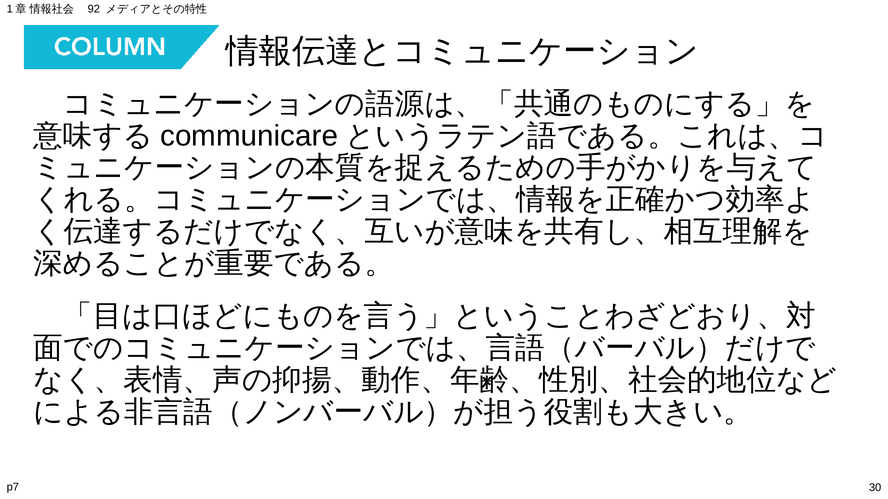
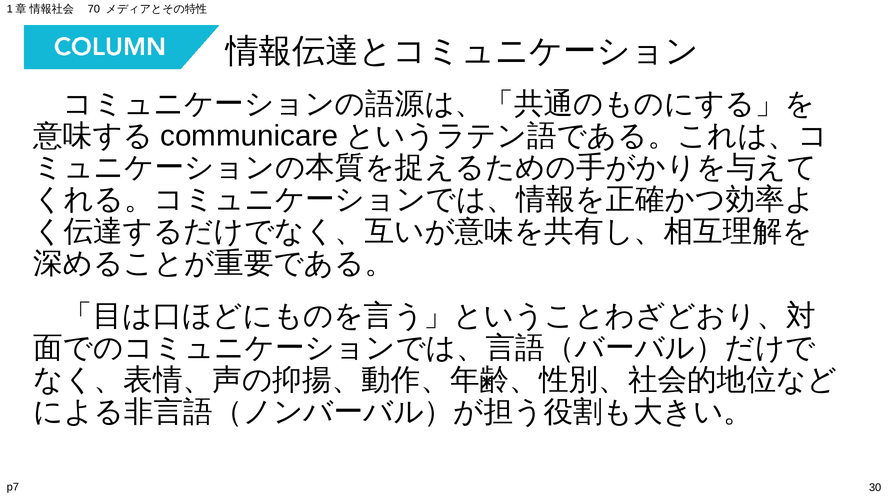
92: 92 -> 70 (94, 9)
